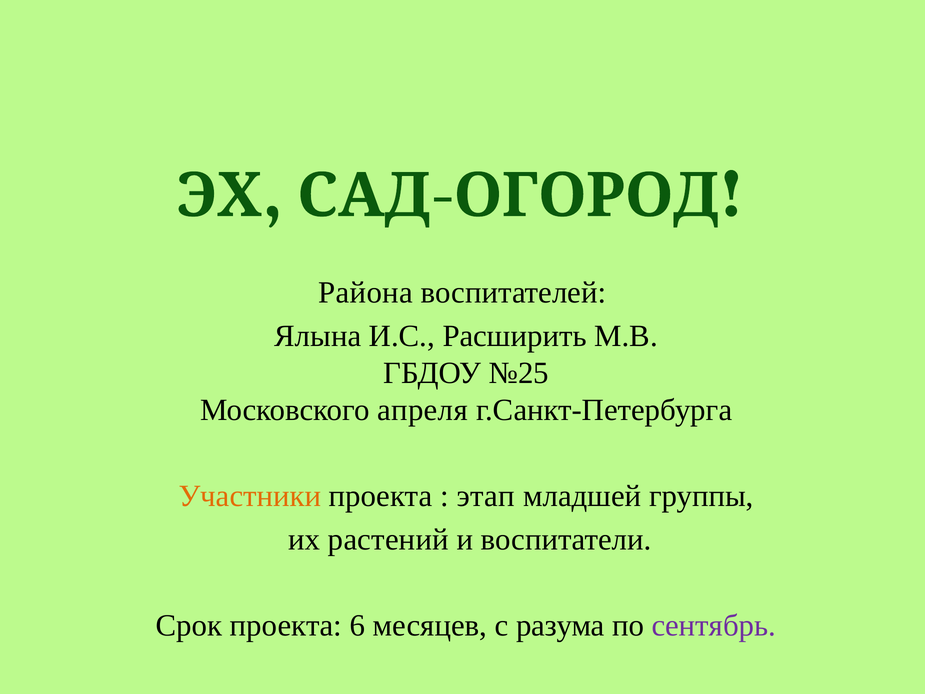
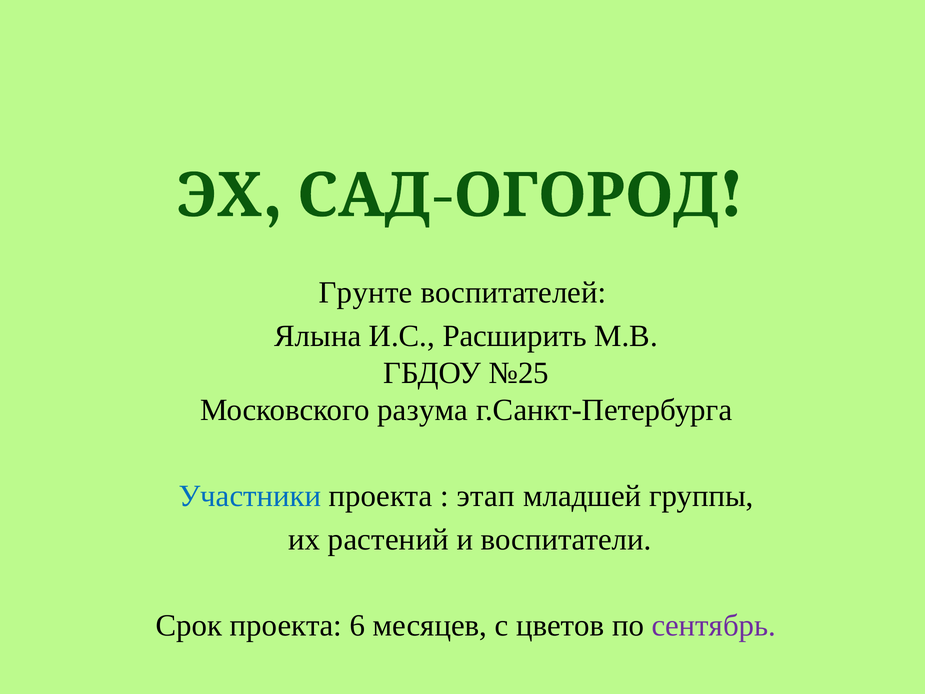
Района: Района -> Грунте (366, 293)
апреля: апреля -> разума (423, 410)
Участники colour: orange -> blue (250, 496)
разума: разума -> цветов (560, 626)
